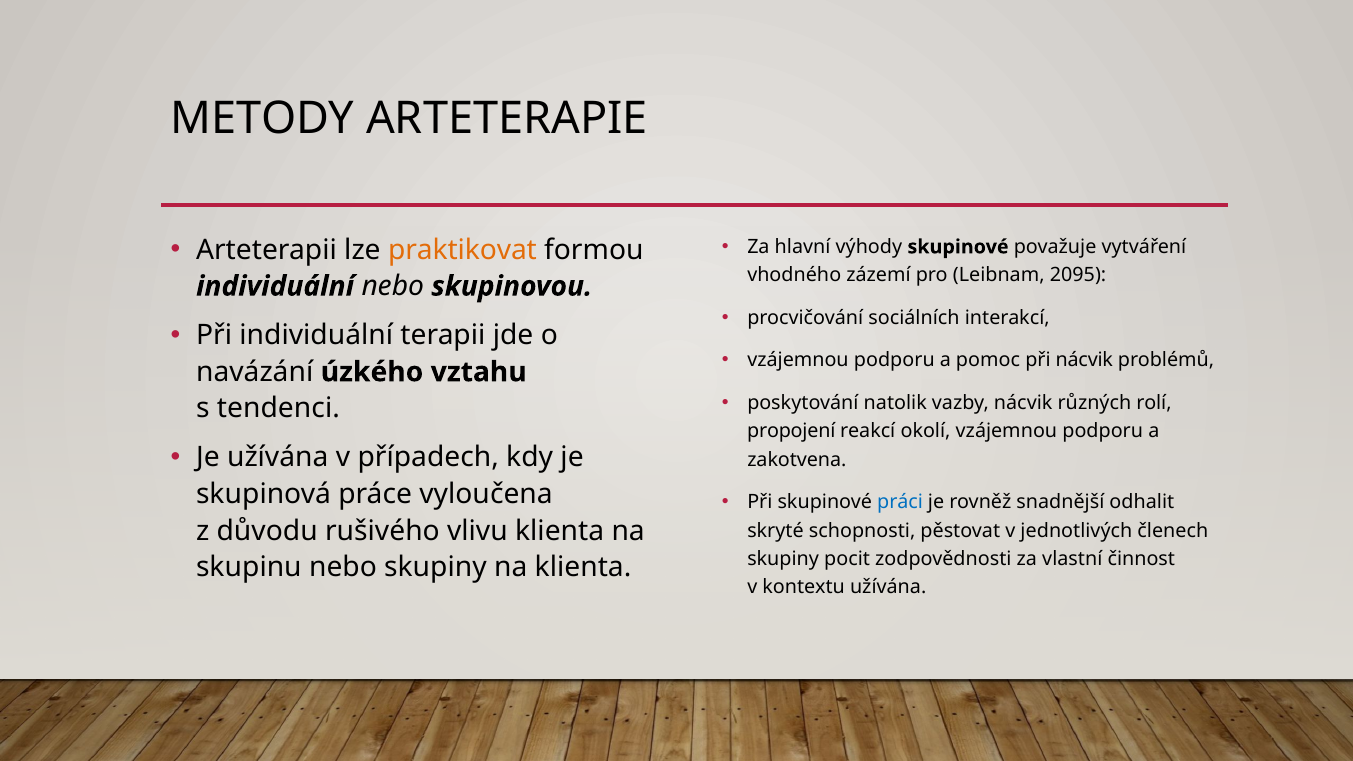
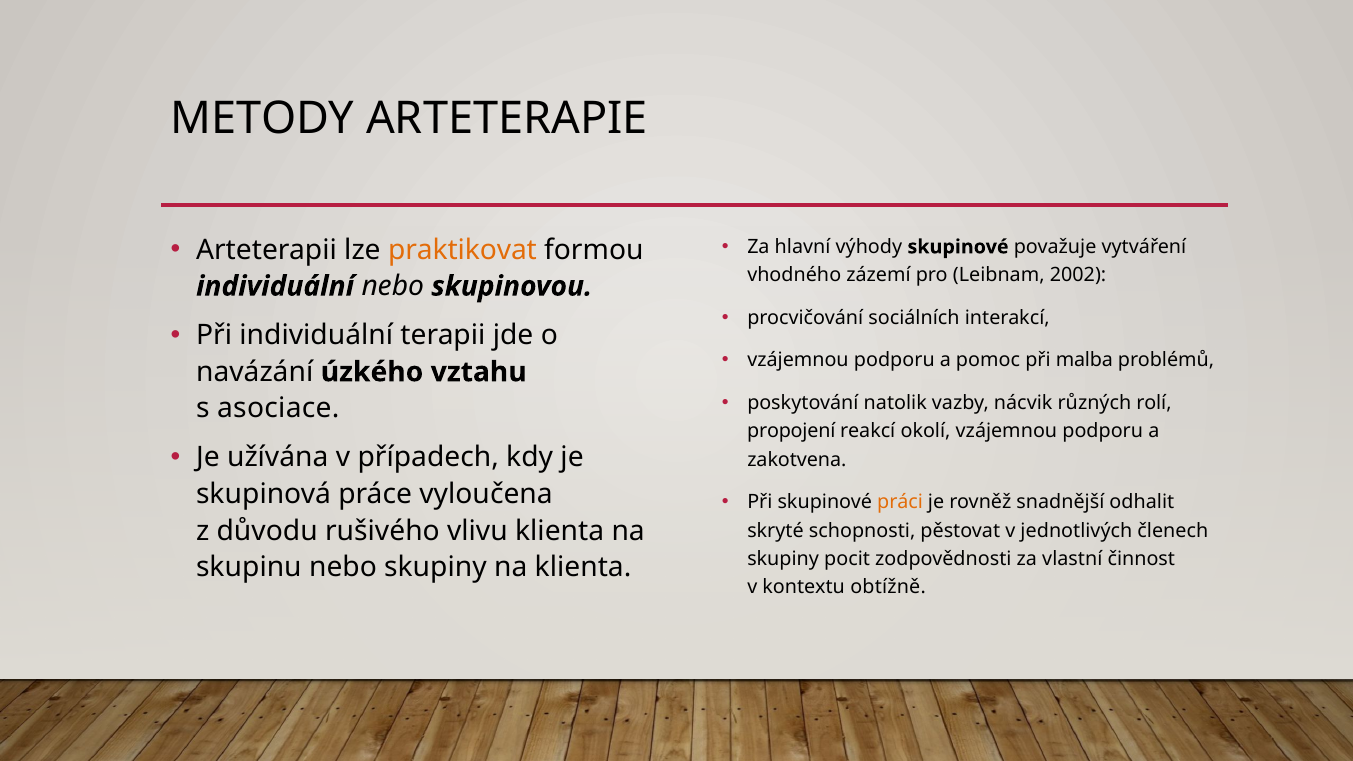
2095: 2095 -> 2002 (1078, 275)
při nácvik: nácvik -> malba (1084, 360)
tendenci: tendenci -> asociace (278, 409)
práci colour: blue -> orange (900, 502)
kontextu užívána: užívána -> obtížně (888, 587)
